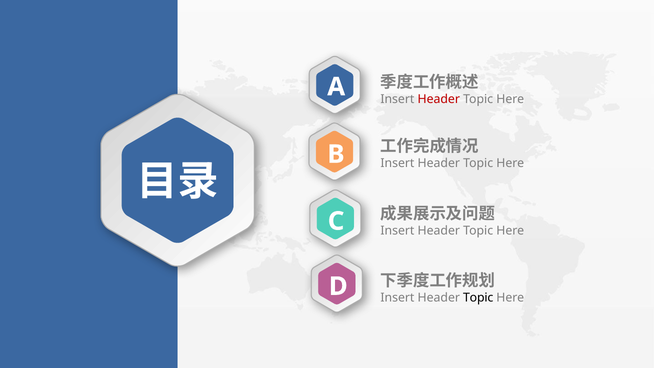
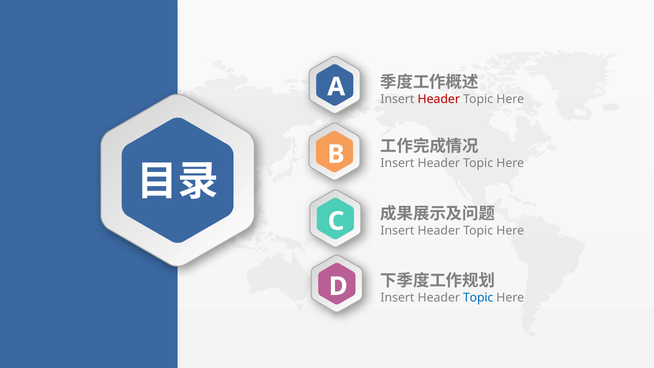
Topic colour: black -> blue (478, 298)
